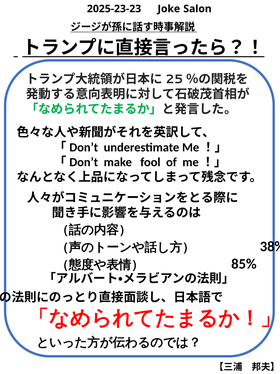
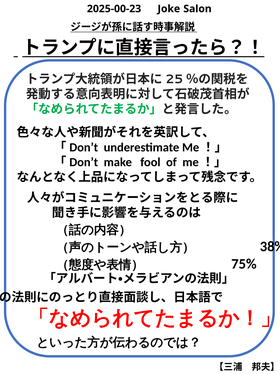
2025-23-23: 2025-23-23 -> 2025-00-23 (114, 9)
85%: 85% -> 75% (244, 263)
